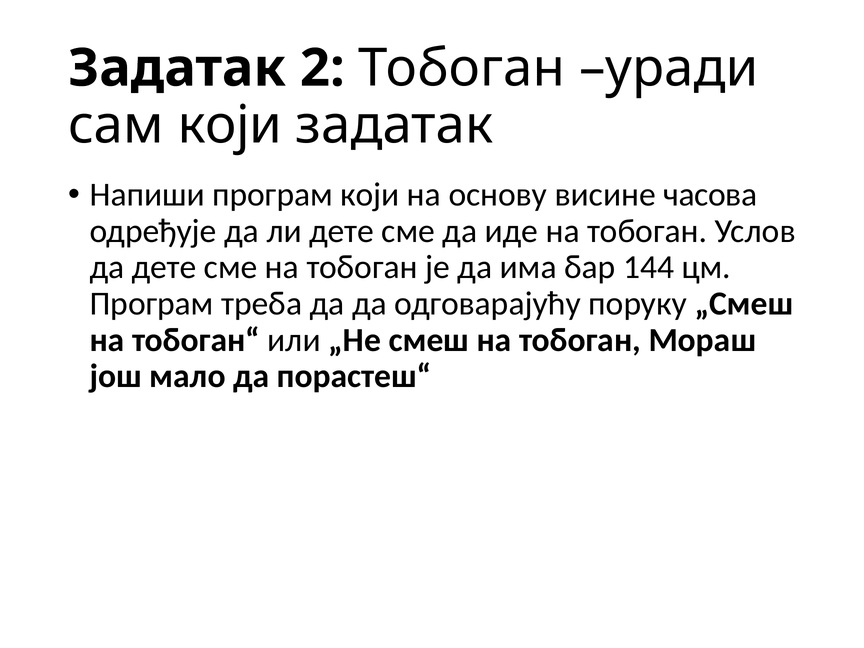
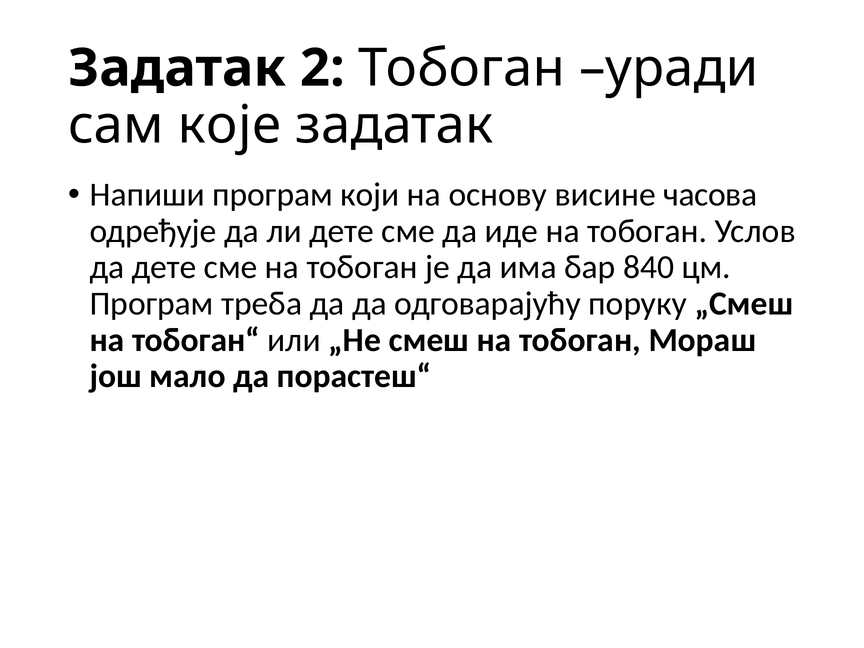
сам који: који -> које (229, 125)
144: 144 -> 840 (649, 267)
